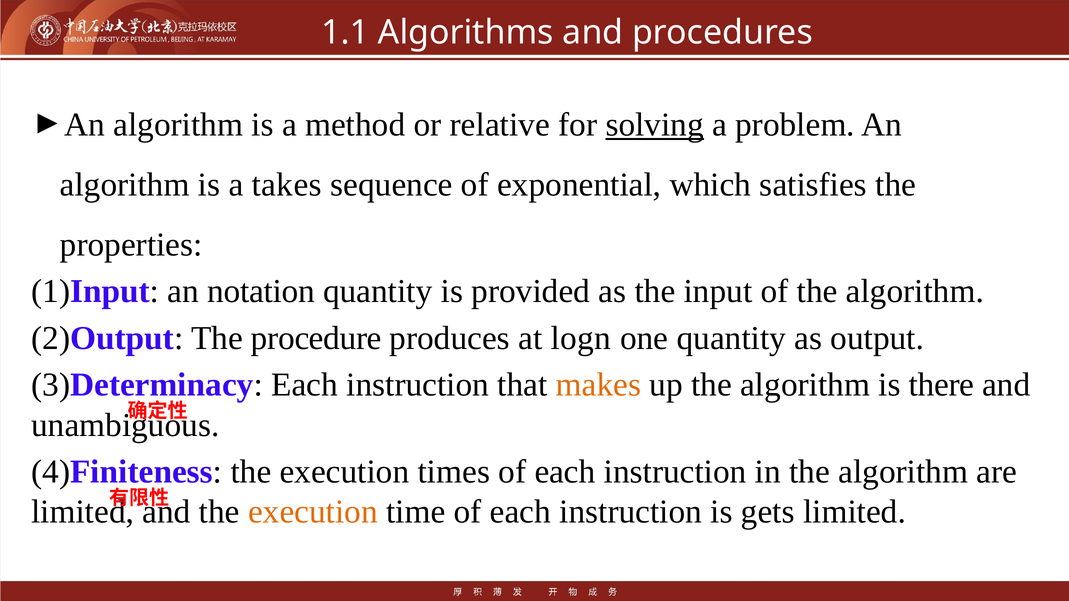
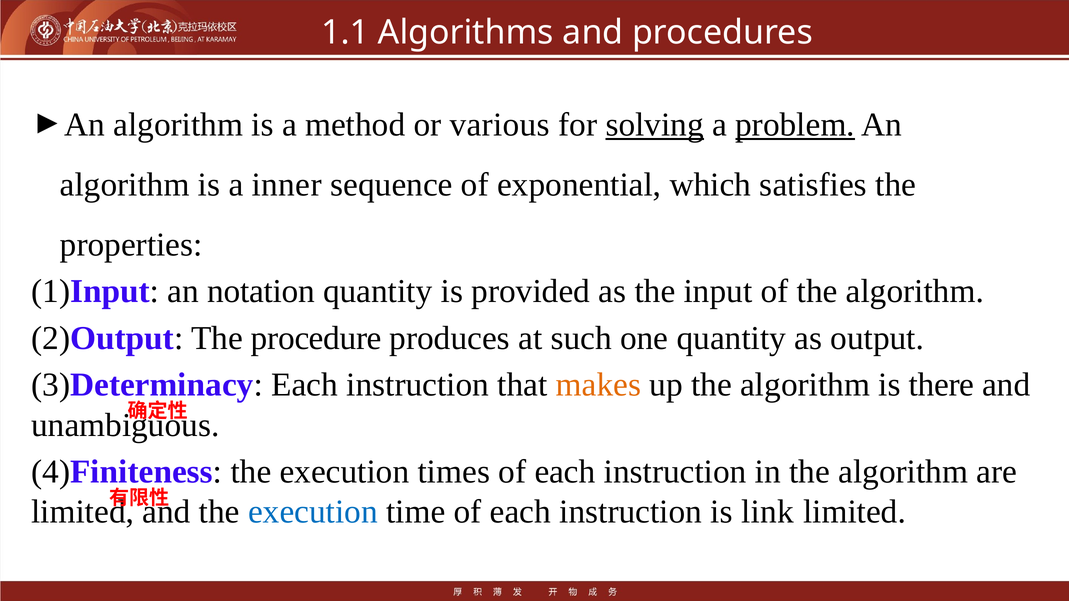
relative: relative -> various (500, 125)
problem underline: none -> present (795, 125)
takes: takes -> inner (287, 185)
logn: logn -> such (581, 338)
execution colour: orange -> blue (313, 512)
gets: gets -> link (768, 512)
